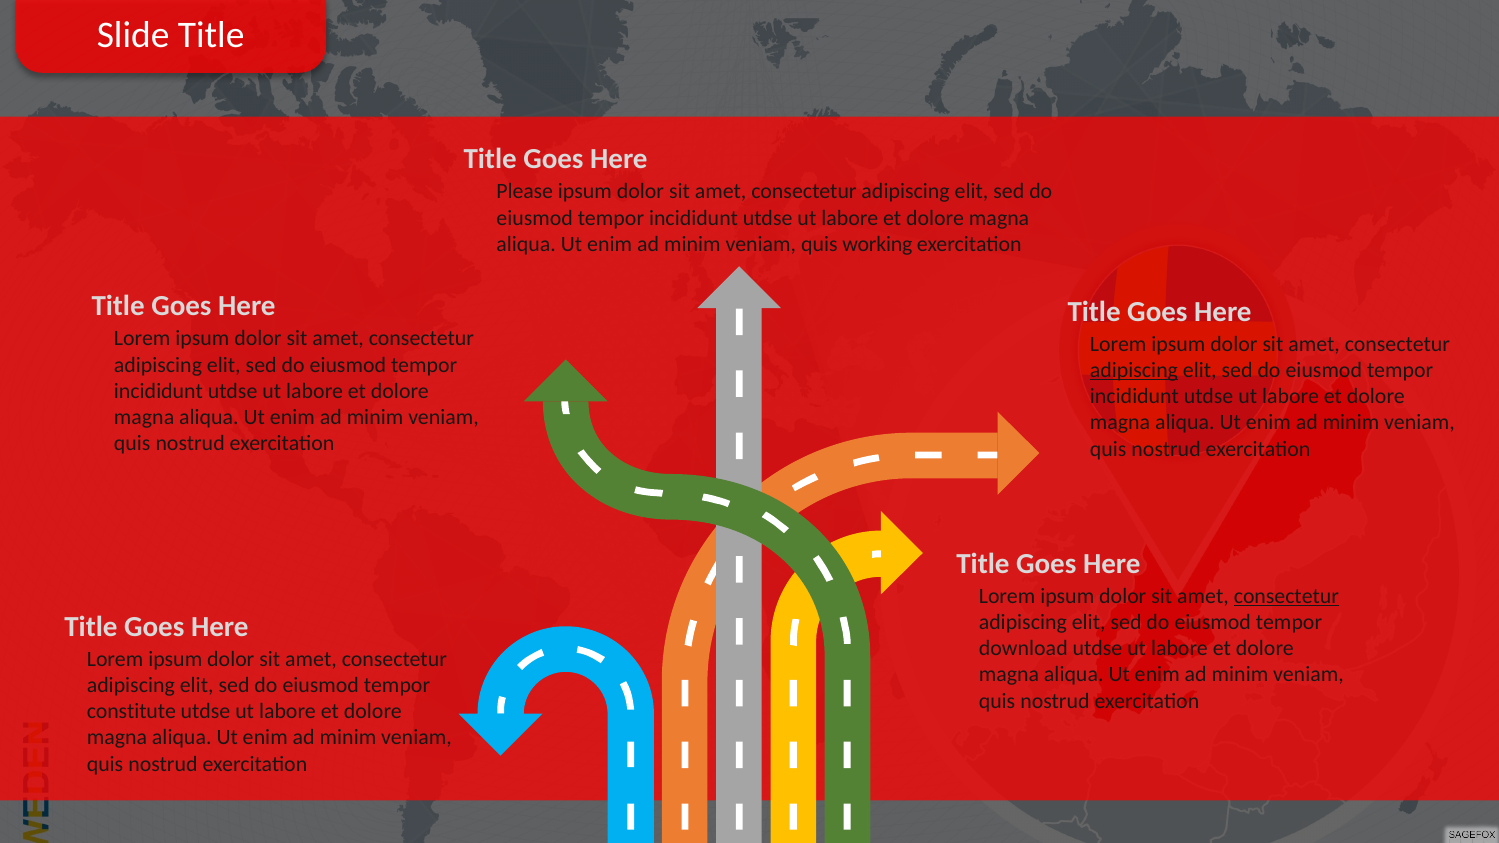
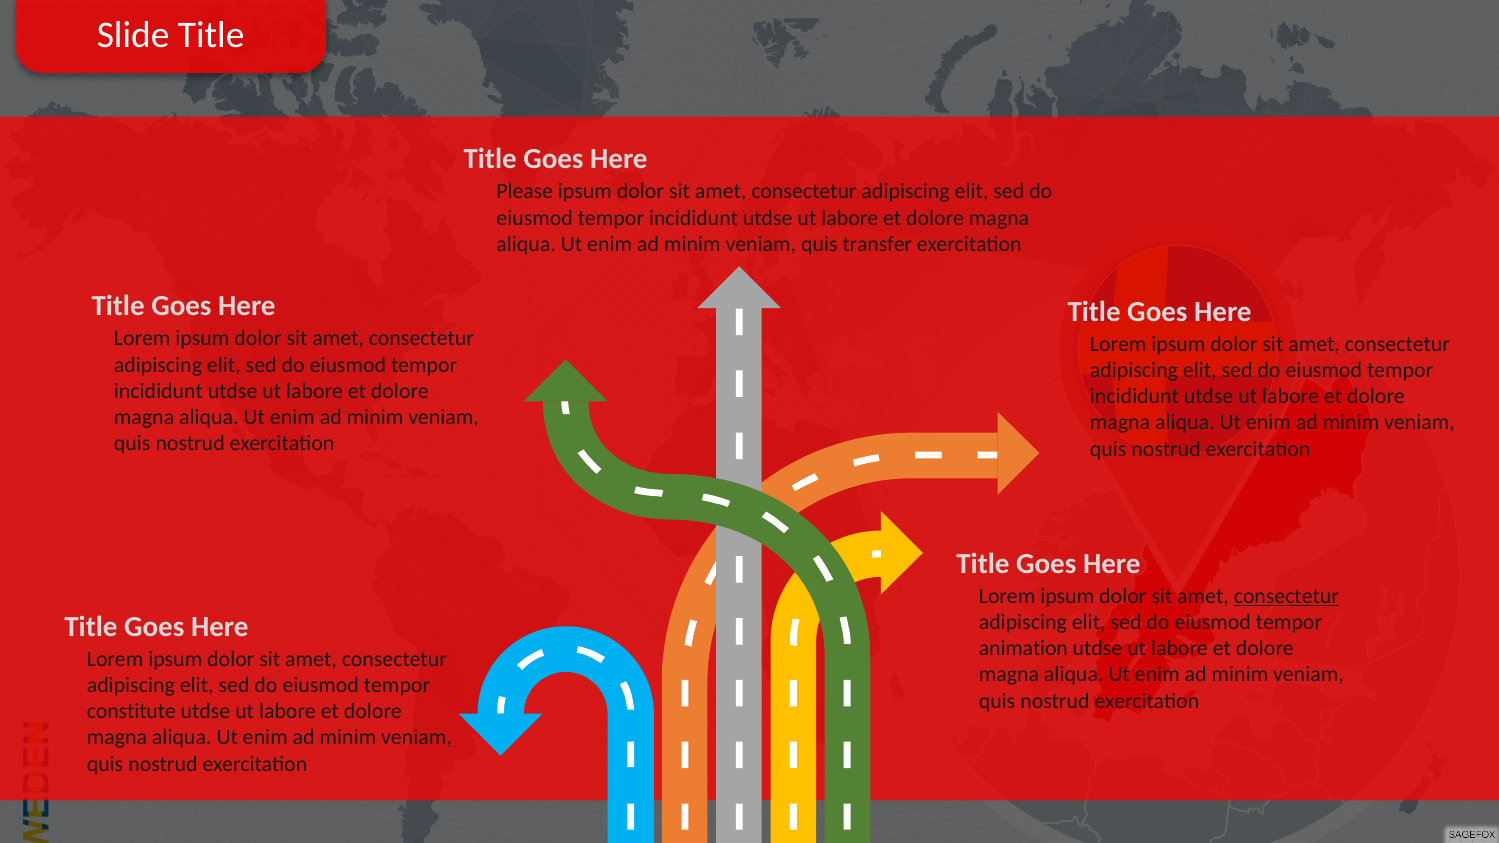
working: working -> transfer (877, 244)
adipiscing underline: present -> none (1134, 370)
download: download -> animation (1023, 649)
